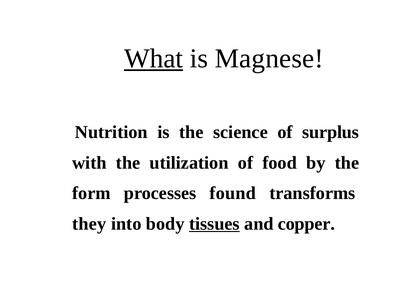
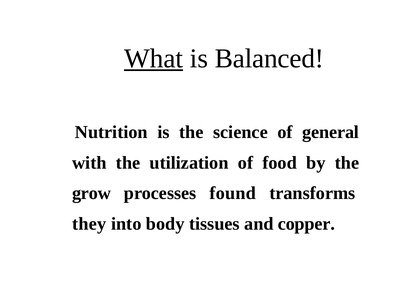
Magnese: Magnese -> Balanced (269, 59)
surplus: surplus -> general (331, 132)
form: form -> grow (91, 194)
tissues underline: present -> none (214, 224)
